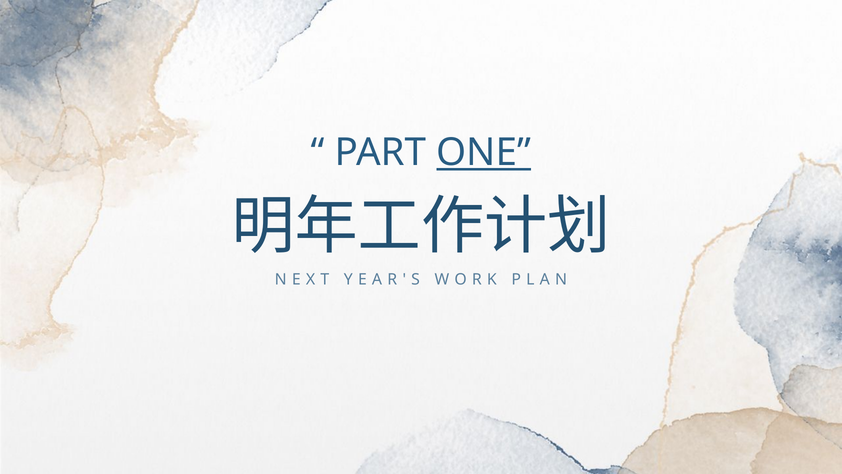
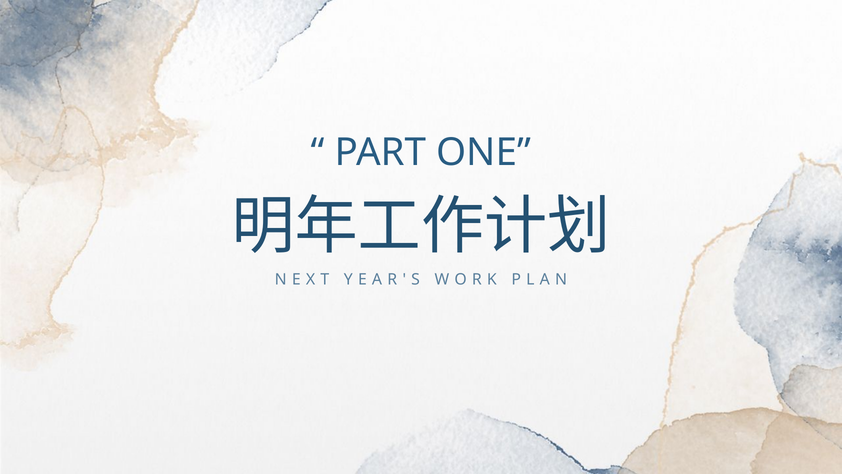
ONE underline: present -> none (484, 152)
